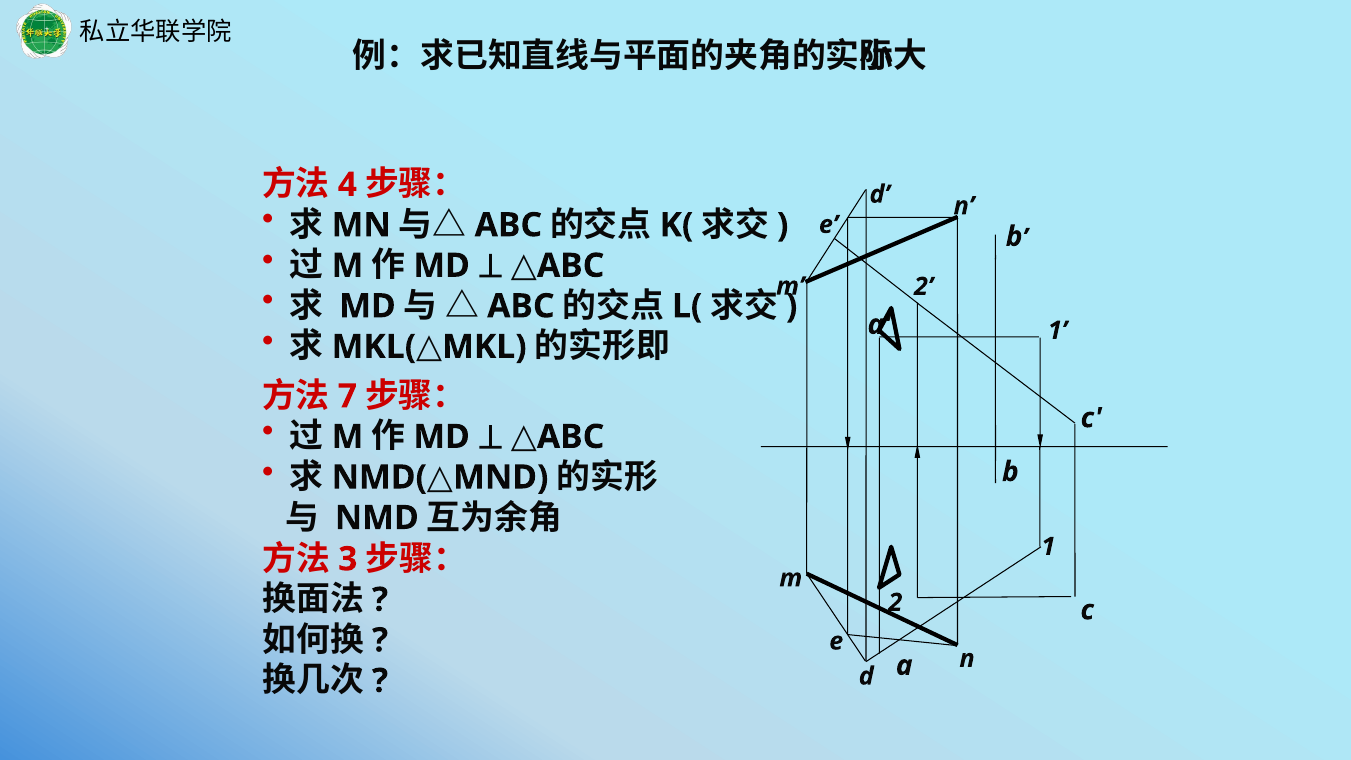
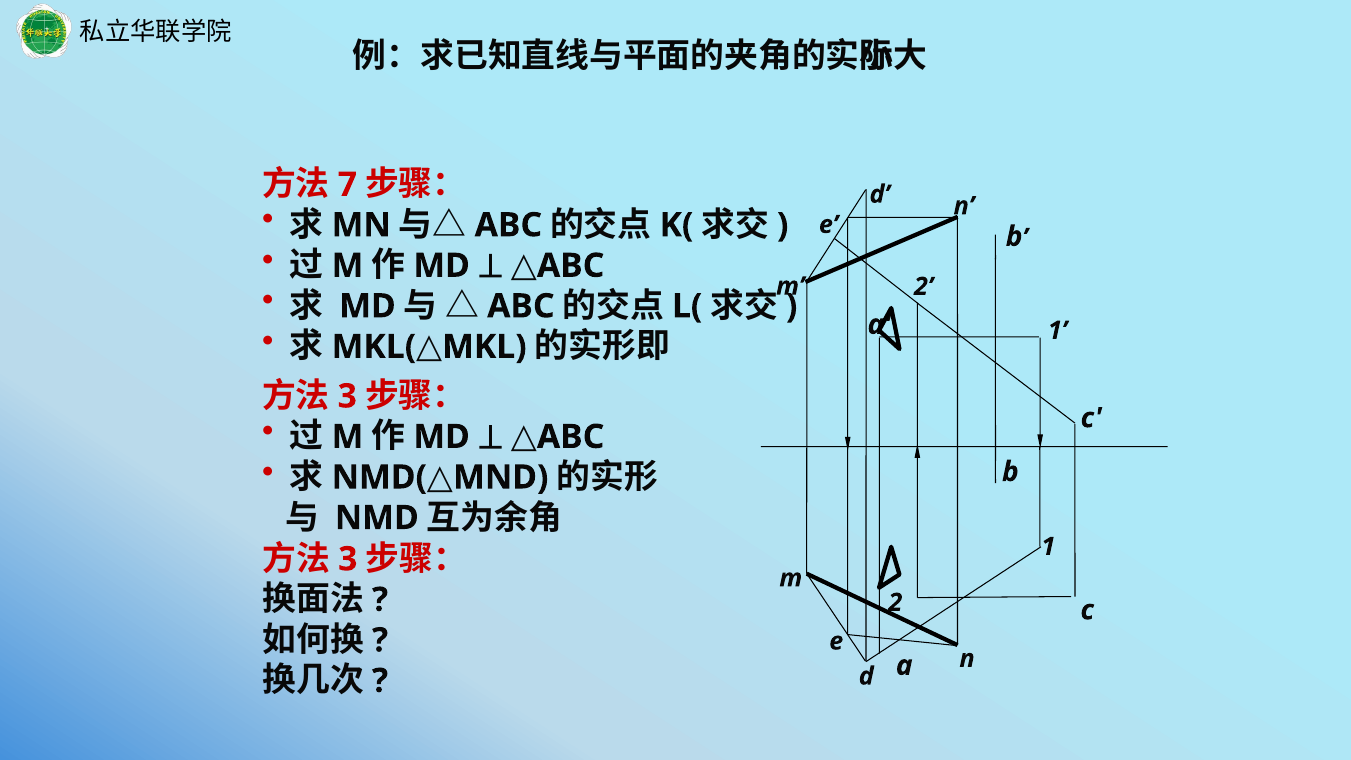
4: 4 -> 7 (347, 185)
7: 7 -> 3 (347, 396)
